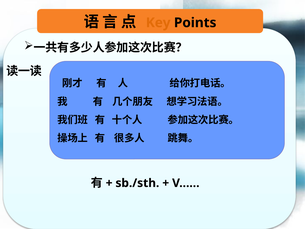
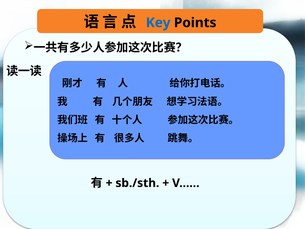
Key colour: orange -> blue (158, 23)
